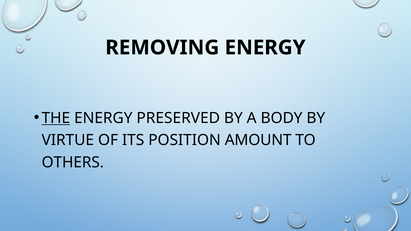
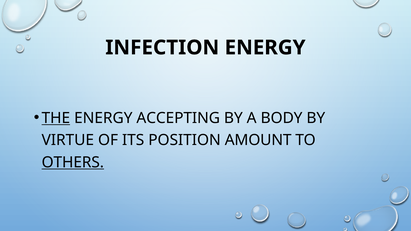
REMOVING: REMOVING -> INFECTION (162, 48)
PRESERVED: PRESERVED -> ACCEPTING (178, 118)
OTHERS underline: none -> present (73, 162)
